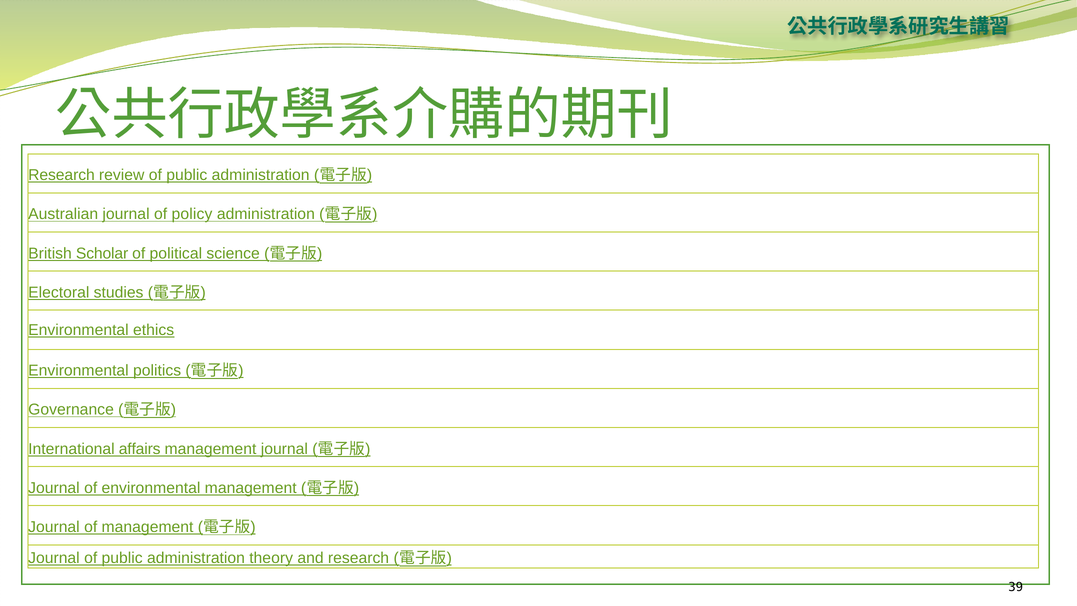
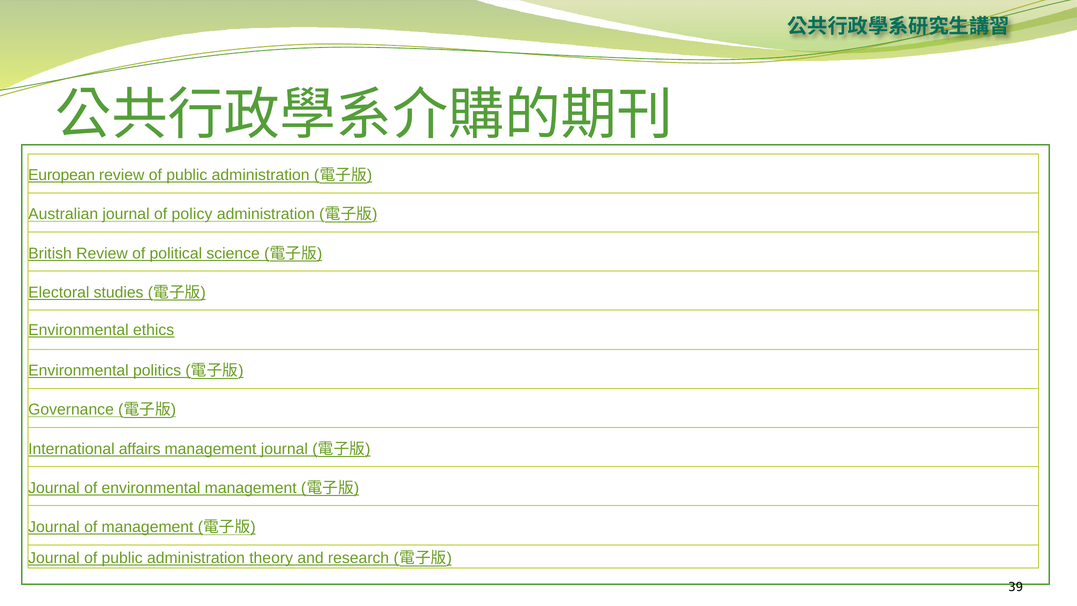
Research: Research -> European (62, 175)
British Scholar: Scholar -> Review (102, 253)
